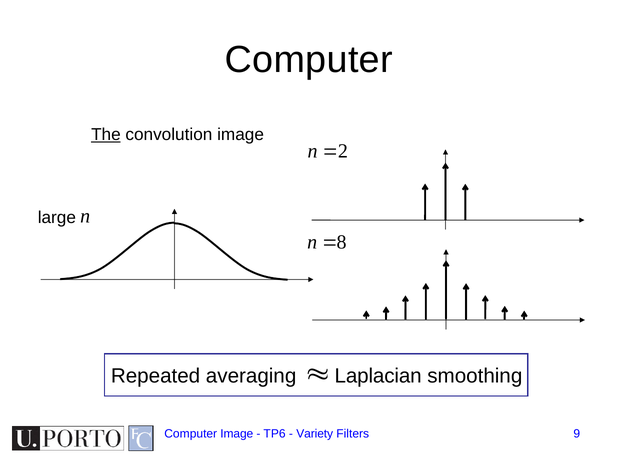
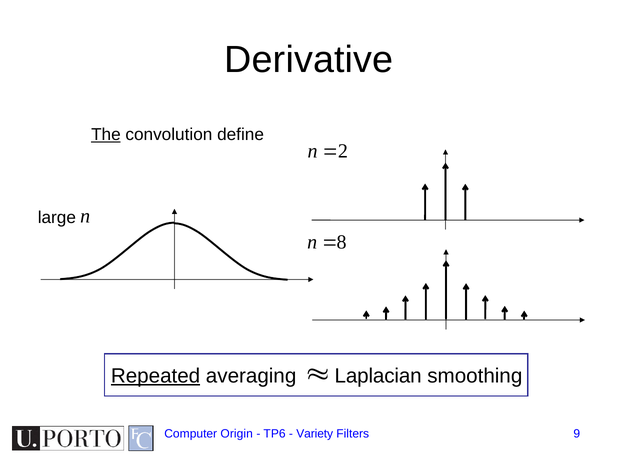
Computer: Computer -> Derivative (309, 60)
convolution image: image -> define (241, 134)
Repeated underline: none -> present (156, 375)
Computer Image: Image -> Origin (237, 433)
